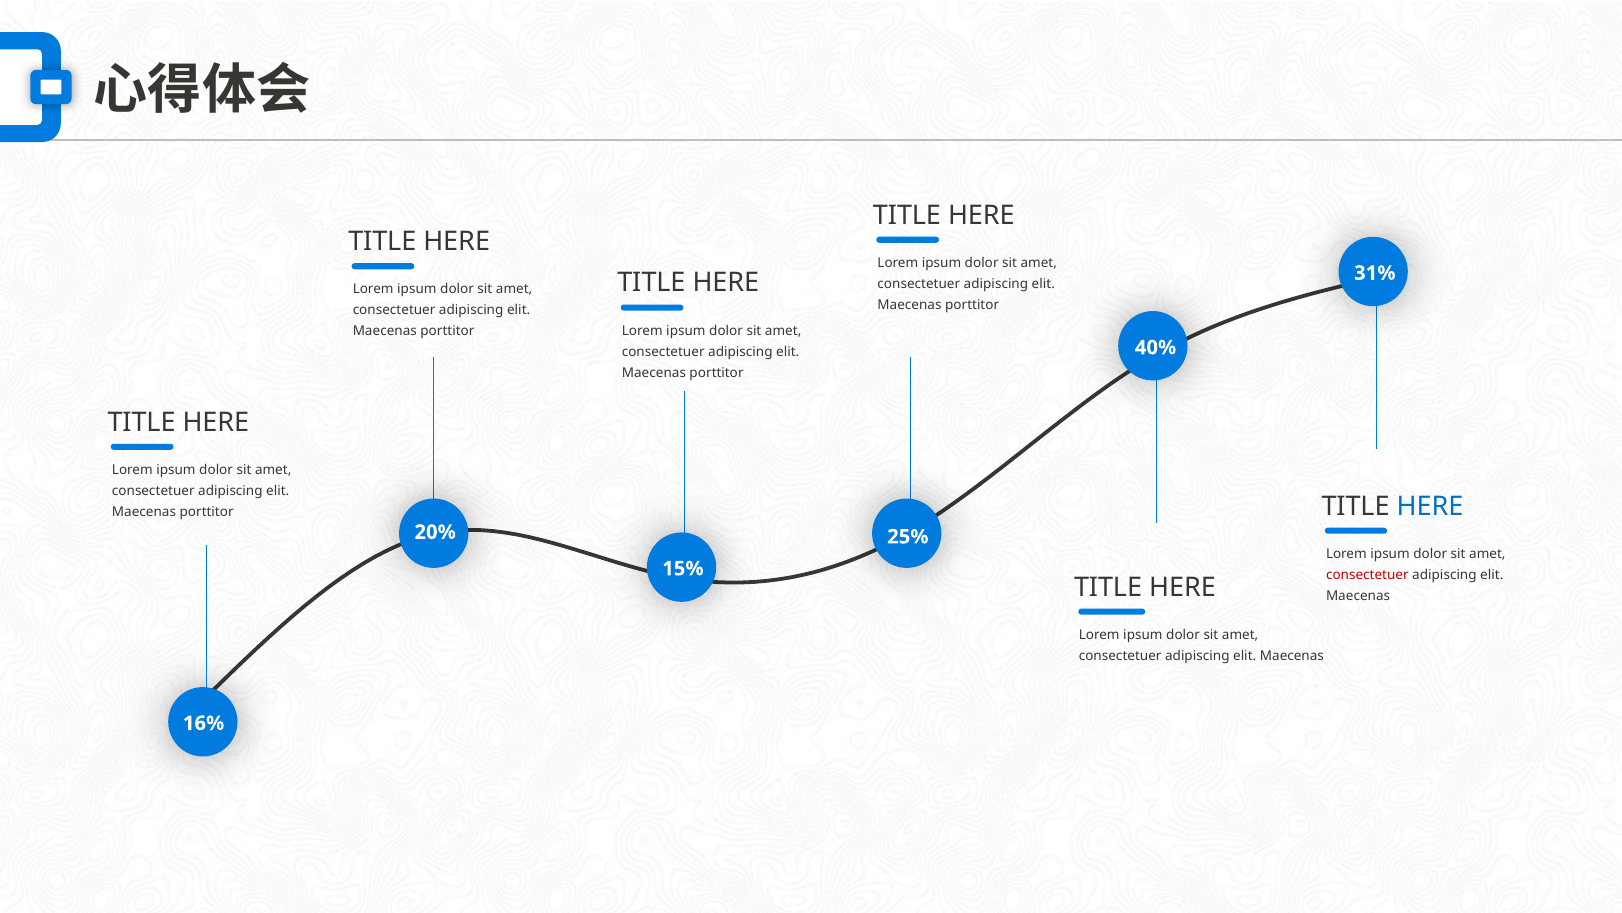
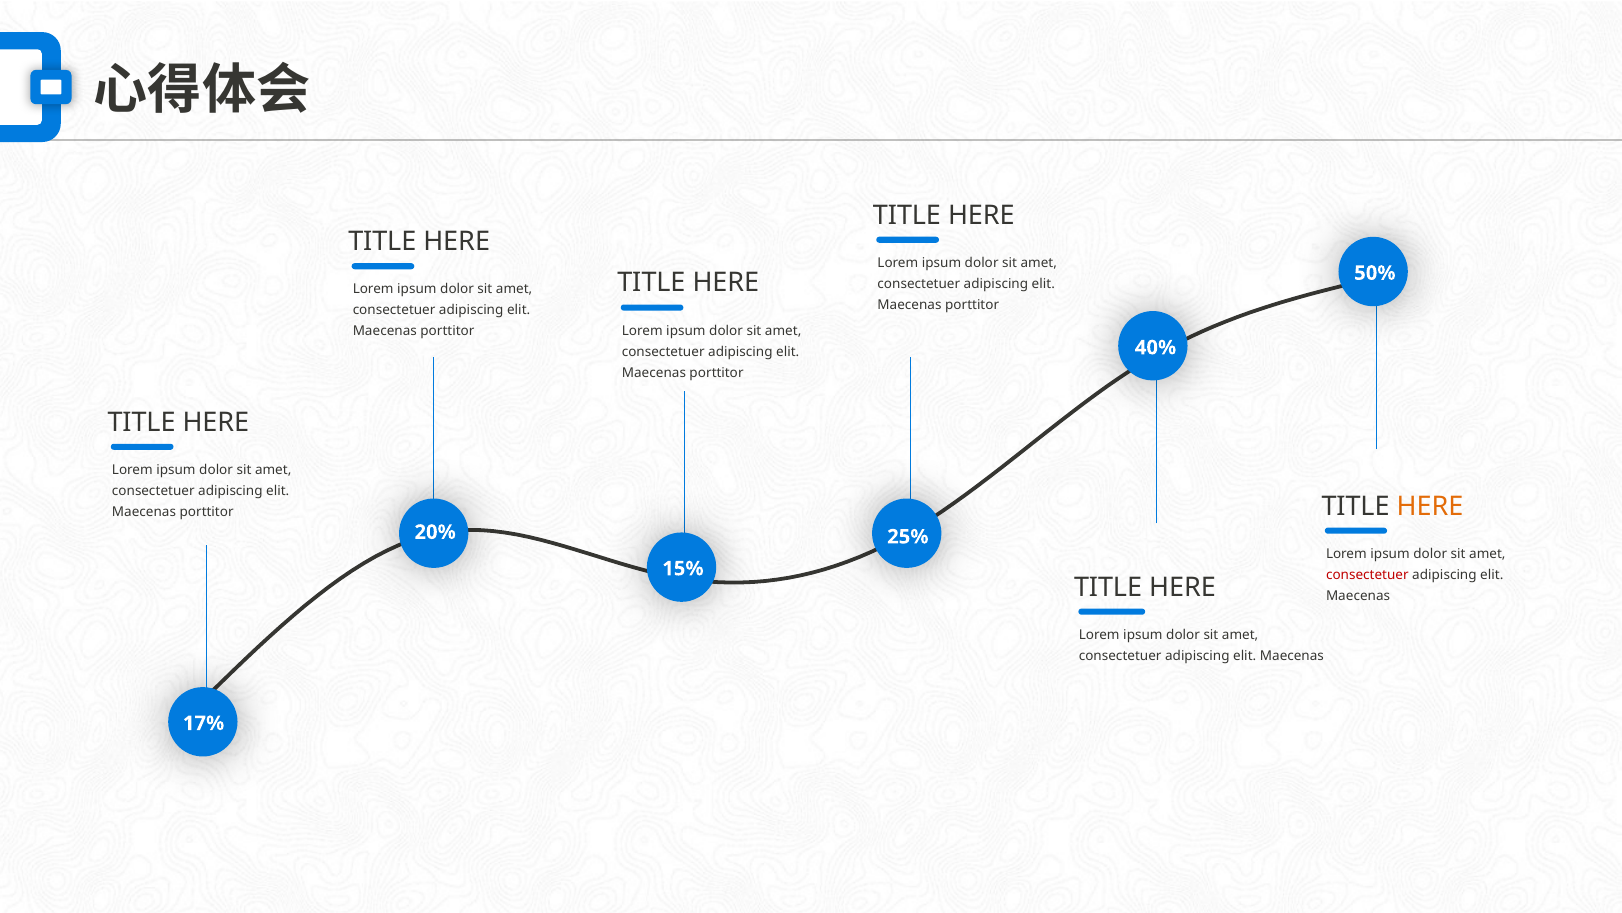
31%: 31% -> 50% (1375, 273)
HERE colour: blue -> orange (1430, 506)
16%: 16% -> 17% (204, 723)
